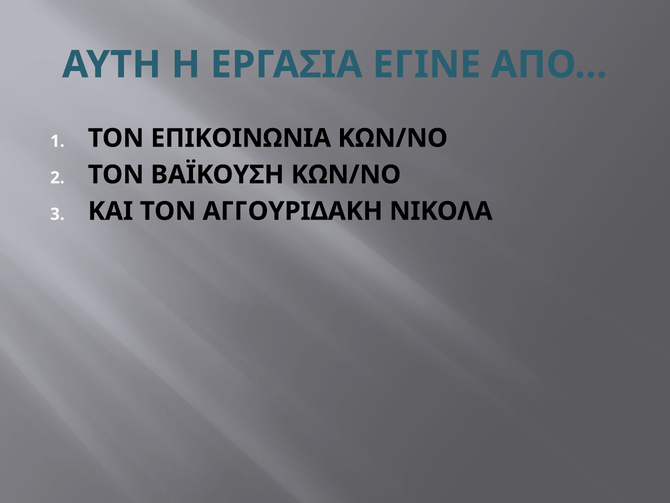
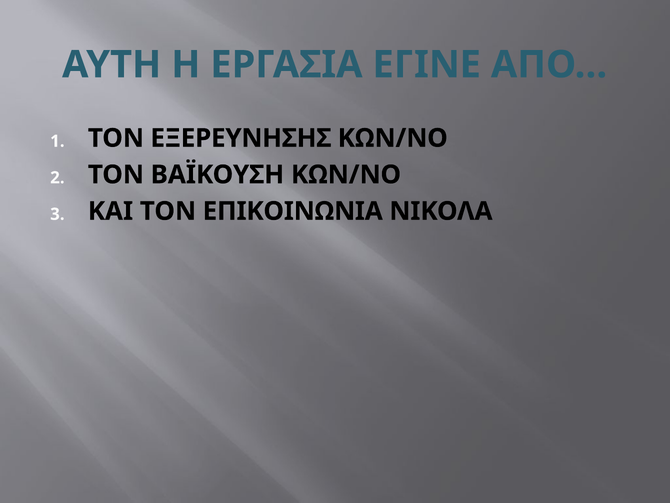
ΕΠΙΚΟΙΝΩΝΙΑ: ΕΠΙΚΟΙΝΩΝΙΑ -> ΕΞΕΡΕΥΝΗΣΗΣ (241, 138)
ΑΓΓΟΥΡΙΔΑΚΗ: ΑΓΓΟΥΡΙΔΑΚΗ -> ΕΠΙΚΟΙΝΩΝΙΑ (293, 211)
